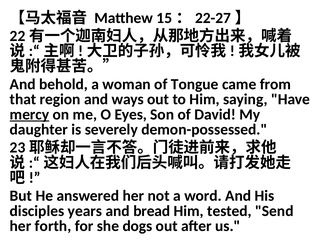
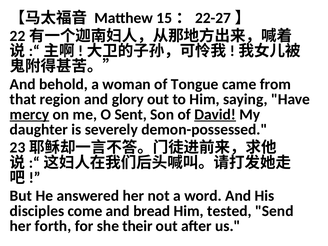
ways: ways -> glory (128, 99)
Eyes: Eyes -> Sent (131, 114)
David underline: none -> present (215, 114)
years: years -> come (85, 211)
dogs: dogs -> their (137, 226)
